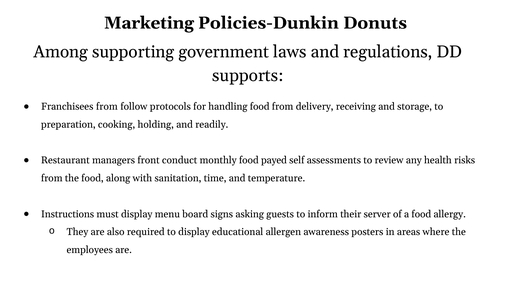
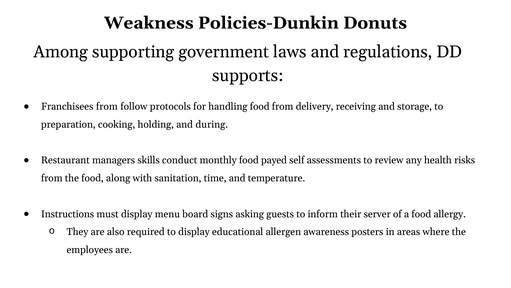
Marketing: Marketing -> Weakness (149, 23)
readily: readily -> during (212, 124)
front: front -> skills (149, 160)
